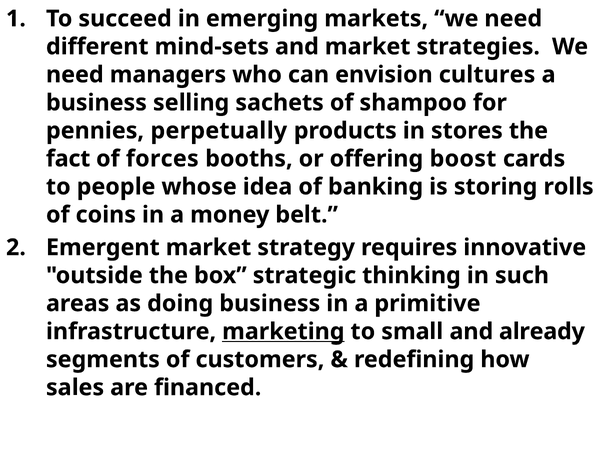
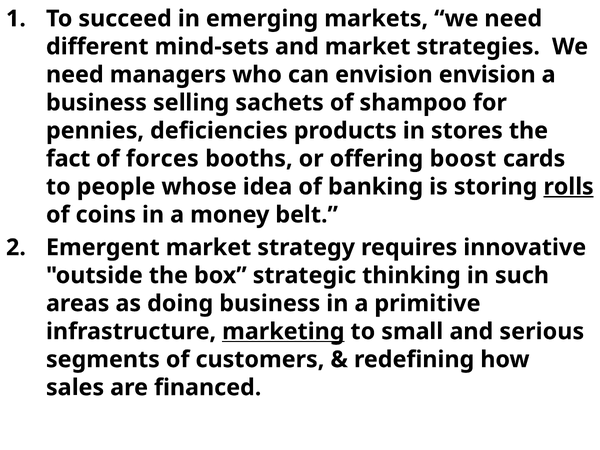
envision cultures: cultures -> envision (487, 75)
perpetually: perpetually -> deficiencies (219, 131)
rolls underline: none -> present (569, 187)
already: already -> serious (542, 331)
